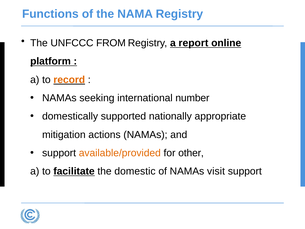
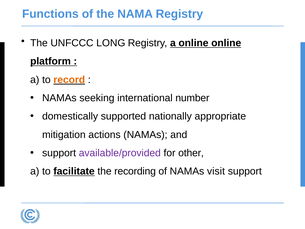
FROM: FROM -> LONG (111, 43)
a report: report -> online (193, 43)
available/provided colour: orange -> purple (120, 153)
domestic: domestic -> recording (135, 171)
